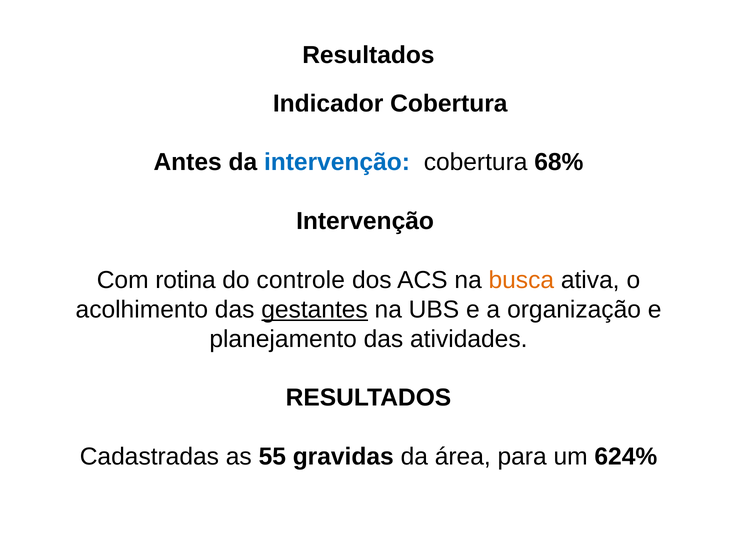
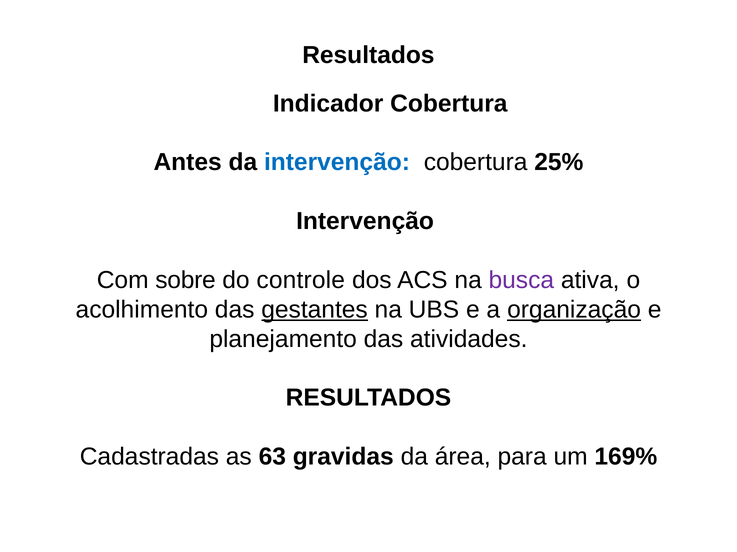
68%: 68% -> 25% (559, 163)
rotina: rotina -> sobre (186, 280)
busca colour: orange -> purple (521, 280)
organização underline: none -> present (574, 310)
55: 55 -> 63 (272, 457)
624%: 624% -> 169% (626, 457)
